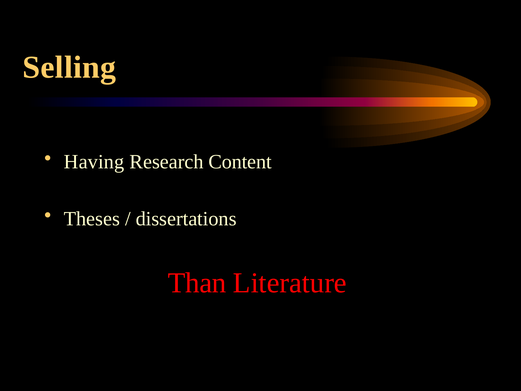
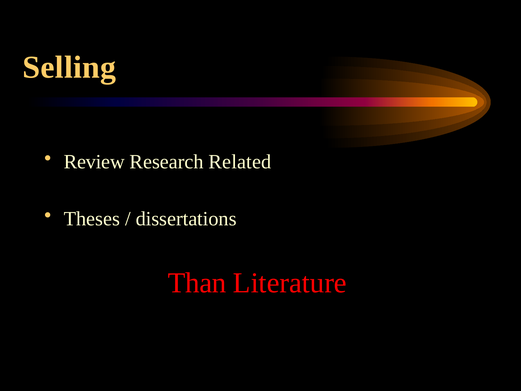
Having: Having -> Review (94, 162)
Content: Content -> Related (240, 162)
